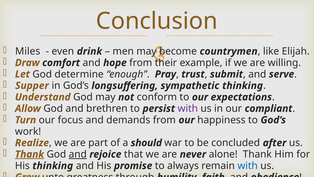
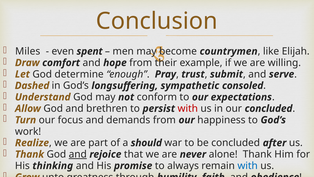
drink: drink -> spent (90, 51)
Supper: Supper -> Dashed (32, 85)
sympathetic thinking: thinking -> consoled (243, 85)
with colour: purple -> red (188, 108)
our compliant: compliant -> concluded (269, 108)
Thank underline: present -> none (29, 154)
